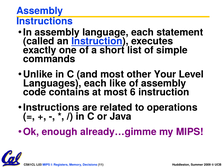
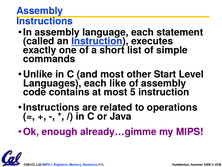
Your: Your -> Start (165, 74)
6: 6 -> 5 (133, 92)
